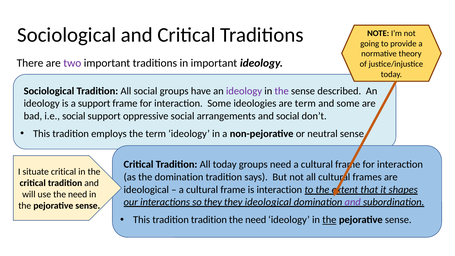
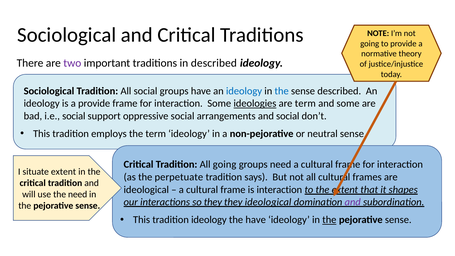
in important: important -> described (214, 63)
ideology colour: purple -> blue (244, 91)
the colour: purple -> blue (282, 91)
a support: support -> provide (94, 104)
ideologies underline: none -> present (255, 104)
All today: today -> going (225, 164)
situate critical: critical -> extent (64, 172)
the domination: domination -> perpetuate (179, 177)
tradition tradition: tradition -> ideology (209, 220)
need: need -> have (256, 220)
